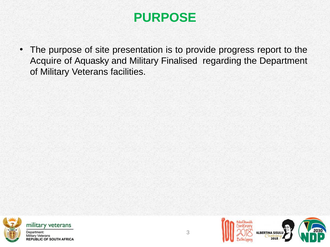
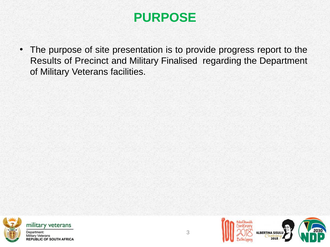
Acquire: Acquire -> Results (46, 61)
Aquasky: Aquasky -> Precinct (92, 61)
